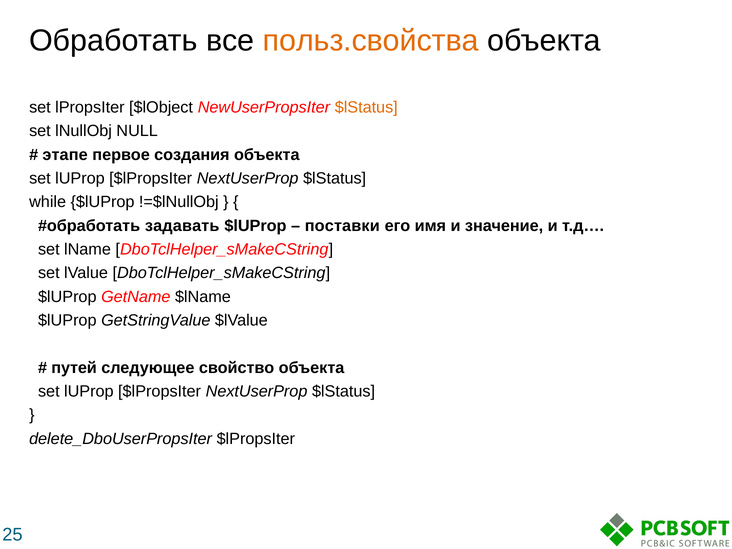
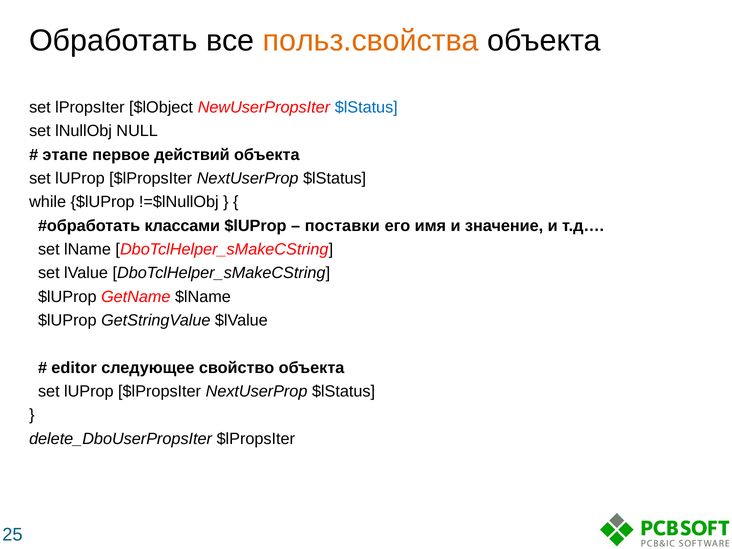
$lStatus colour: orange -> blue (366, 107)
создания: создания -> действий (192, 155)
задавать: задавать -> классами (182, 226)
путей: путей -> editor (74, 368)
